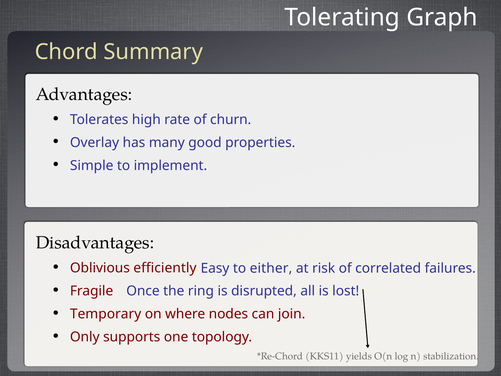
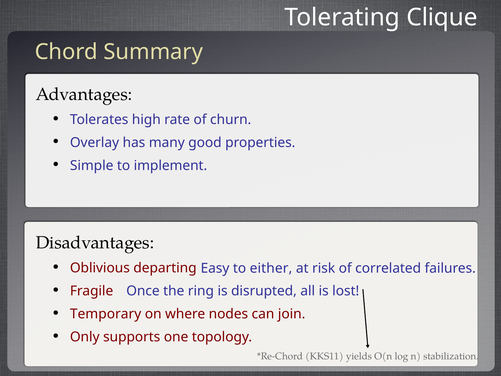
Graph: Graph -> Clique (442, 17)
efficiently: efficiently -> departing (165, 268)
